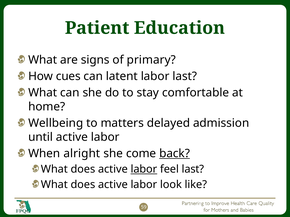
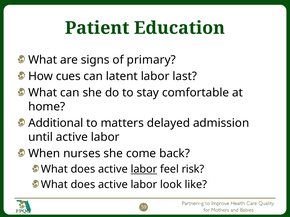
Wellbeing: Wellbeing -> Additional (56, 123)
alright: alright -> nurses (82, 154)
back underline: present -> none (175, 154)
feel last: last -> risk (193, 170)
